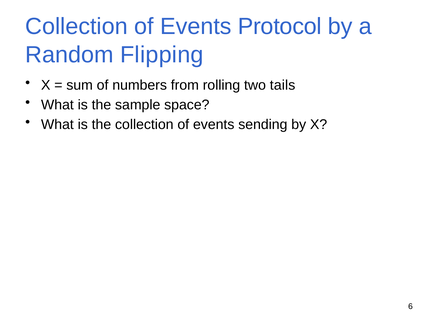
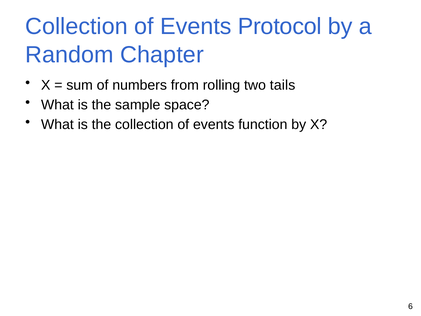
Flipping: Flipping -> Chapter (162, 55)
sending: sending -> function (263, 124)
